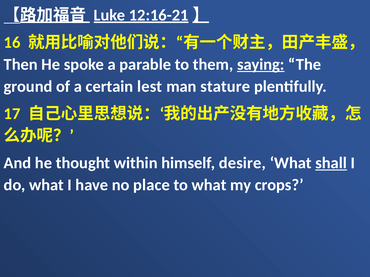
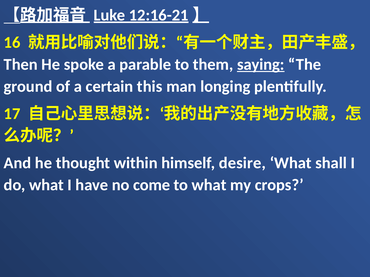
lest: lest -> this (150, 87)
stature: stature -> longing (225, 87)
shall underline: present -> none (331, 163)
place: place -> come (152, 185)
